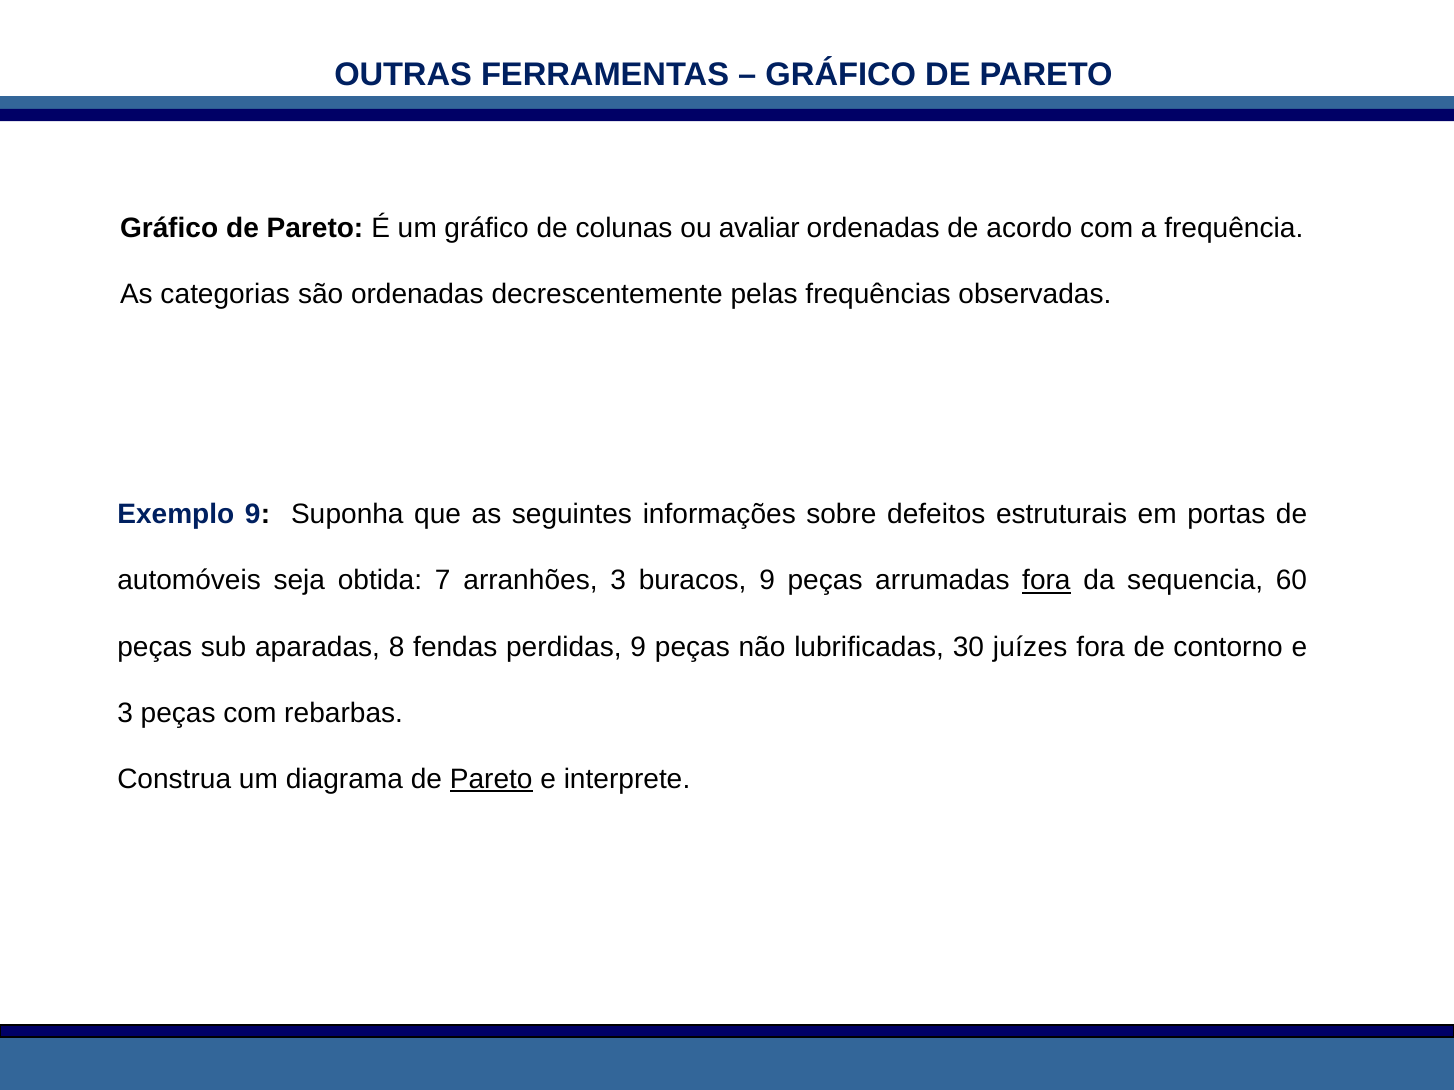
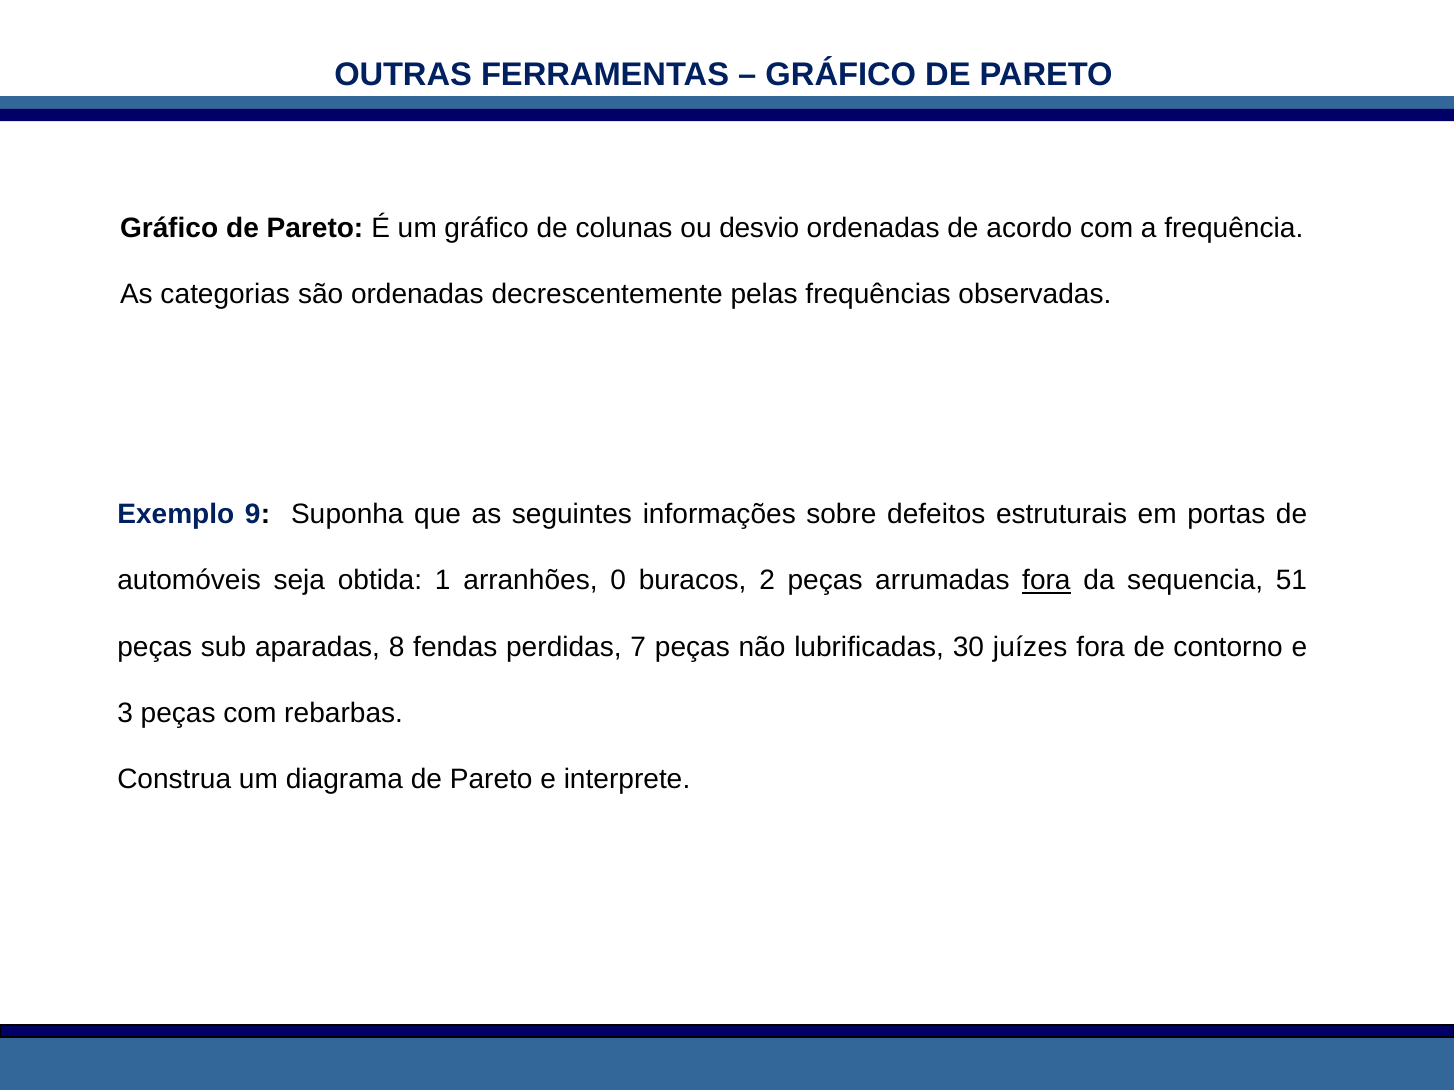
avaliar: avaliar -> desvio (759, 228)
7: 7 -> 1 (443, 581)
arranhões 3: 3 -> 0 (618, 581)
buracos 9: 9 -> 2 (767, 581)
60: 60 -> 51 (1292, 581)
perdidas 9: 9 -> 7 (638, 647)
Pareto underline: present -> none (491, 779)
